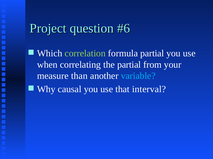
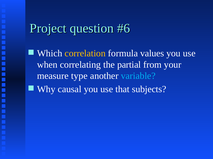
correlation colour: light green -> yellow (85, 54)
formula partial: partial -> values (152, 54)
than: than -> type (79, 76)
interval: interval -> subjects (149, 90)
